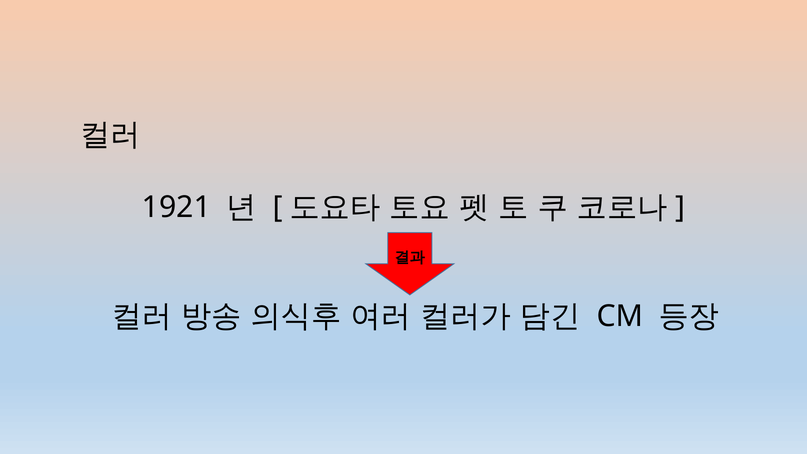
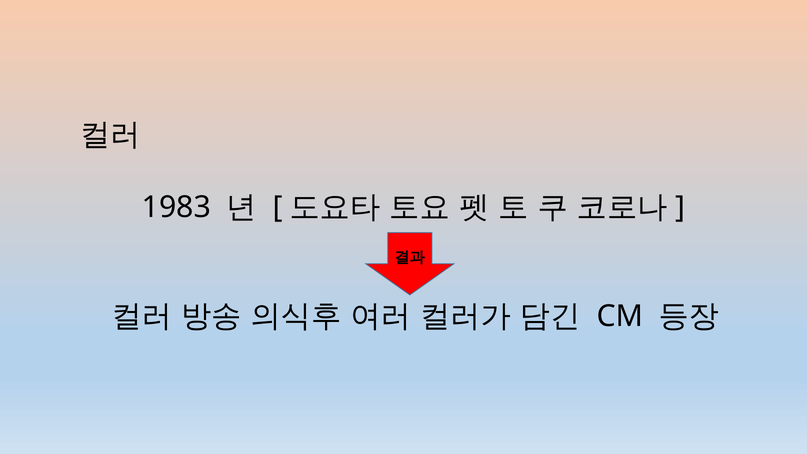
1921: 1921 -> 1983 (176, 207)
